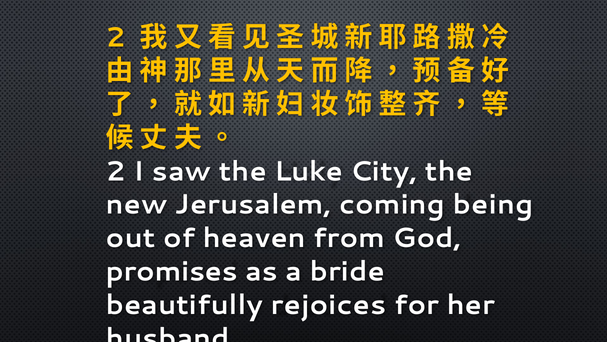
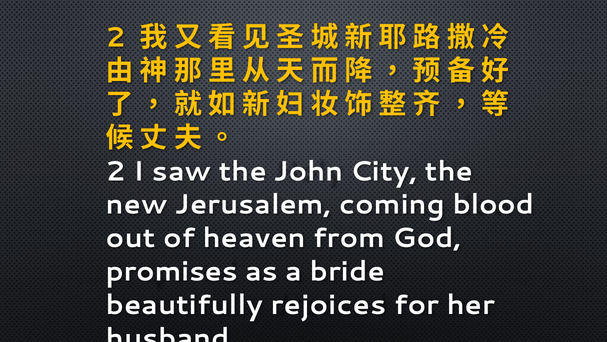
Luke: Luke -> John (308, 171)
being: being -> blood (493, 204)
